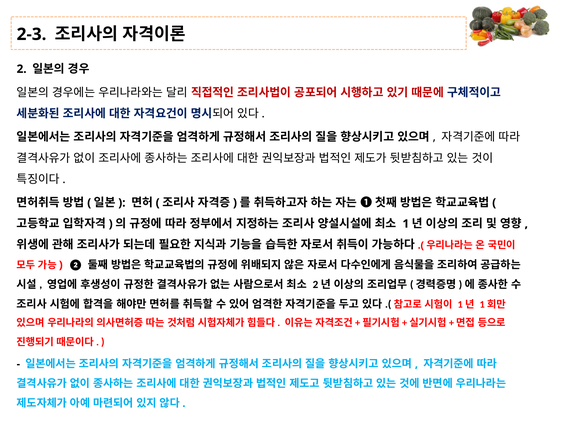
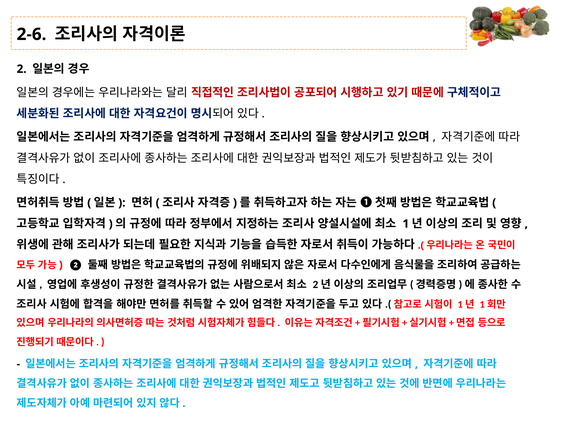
2-3: 2-3 -> 2-6 (32, 34)
